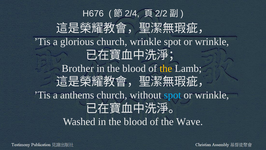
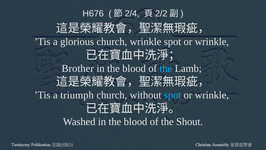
the colour: yellow -> light blue (166, 68)
anthems: anthems -> triumph (77, 95)
Wave: Wave -> Shout (190, 121)
